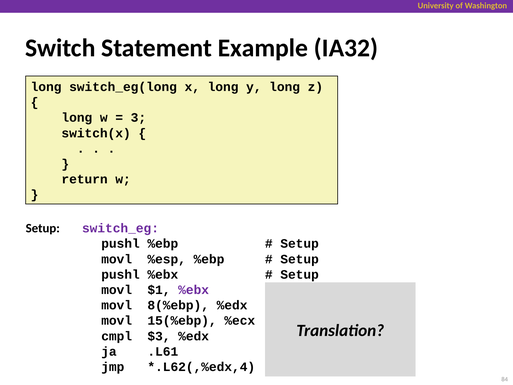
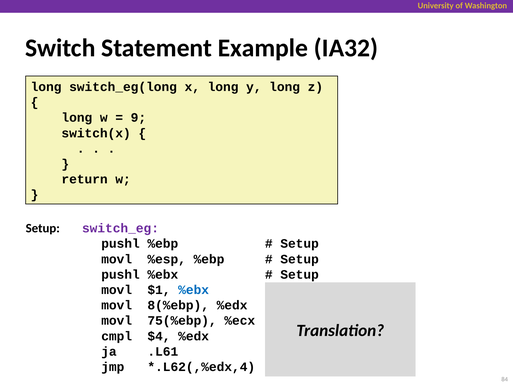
3: 3 -> 9 (138, 118)
%ebx colour: purple -> blue (194, 290)
15(%ebp: 15(%ebp -> 75(%ebp (182, 321)
$3: $3 -> $4 (159, 336)
